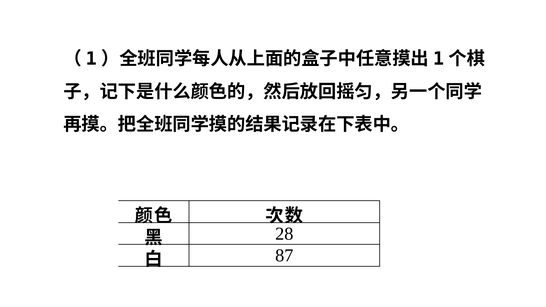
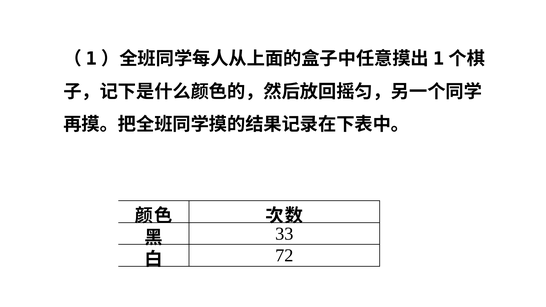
28: 28 -> 33 (284, 234)
87: 87 -> 72 (284, 256)
